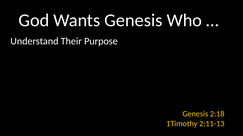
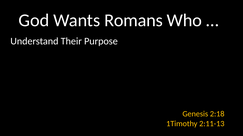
Wants Genesis: Genesis -> Romans (134, 20)
